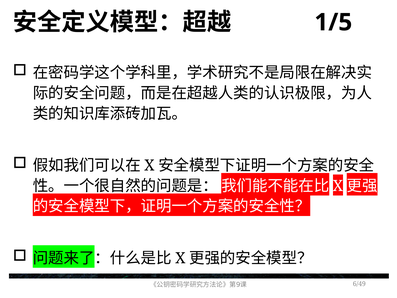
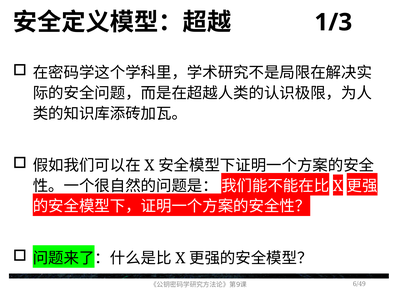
1/5: 1/5 -> 1/3 (333, 22)
